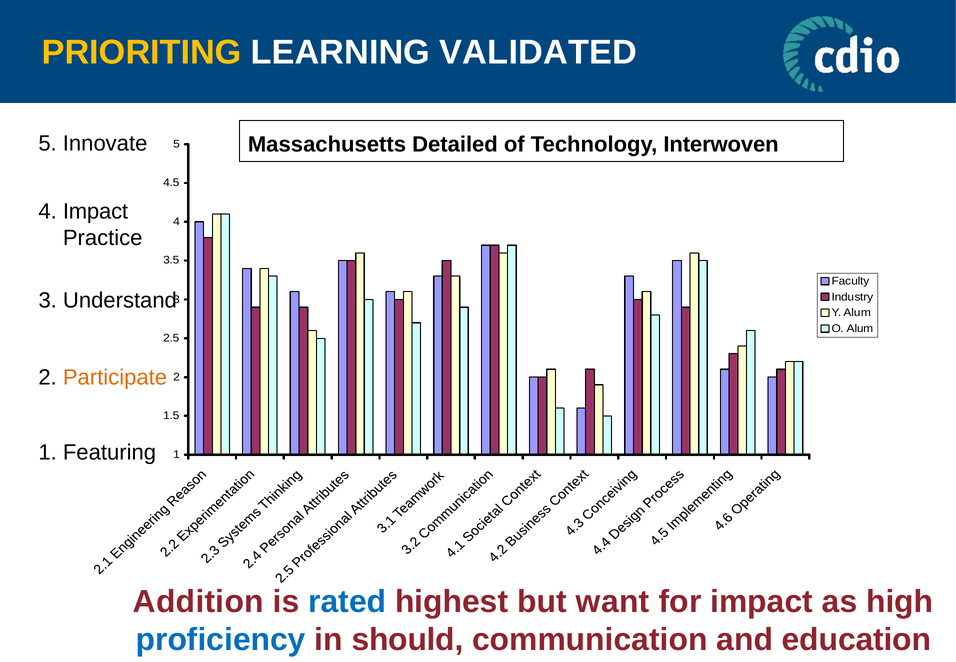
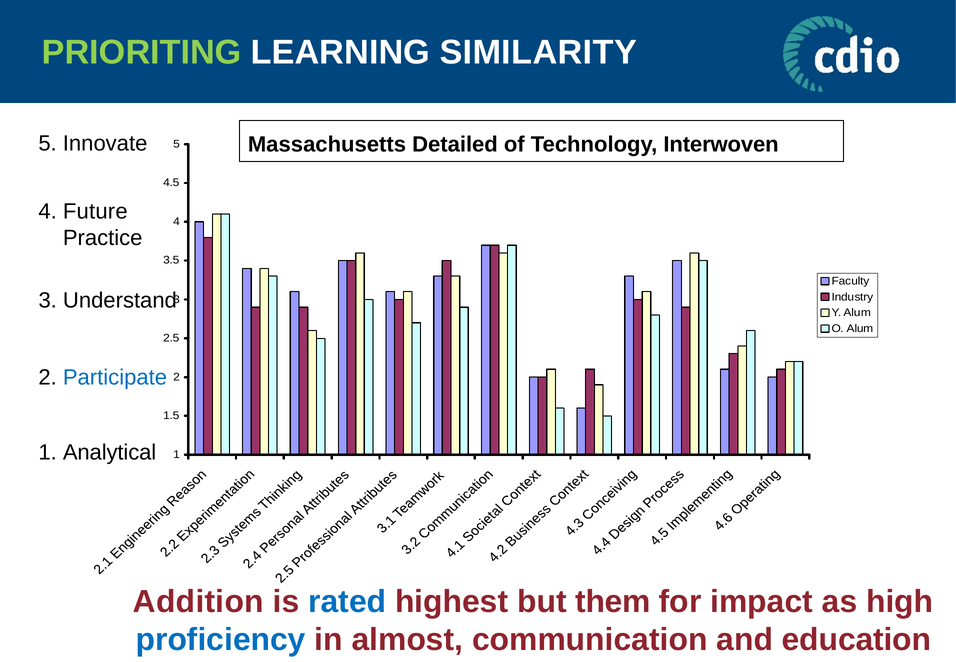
PRIORITING colour: yellow -> light green (142, 52)
VALIDATED: VALIDATED -> SIMILARITY (538, 52)
4 Impact: Impact -> Future (95, 212)
Participate colour: orange -> blue (115, 377)
Featuring: Featuring -> Analytical (110, 452)
want: want -> them (613, 601)
should: should -> almost (407, 640)
